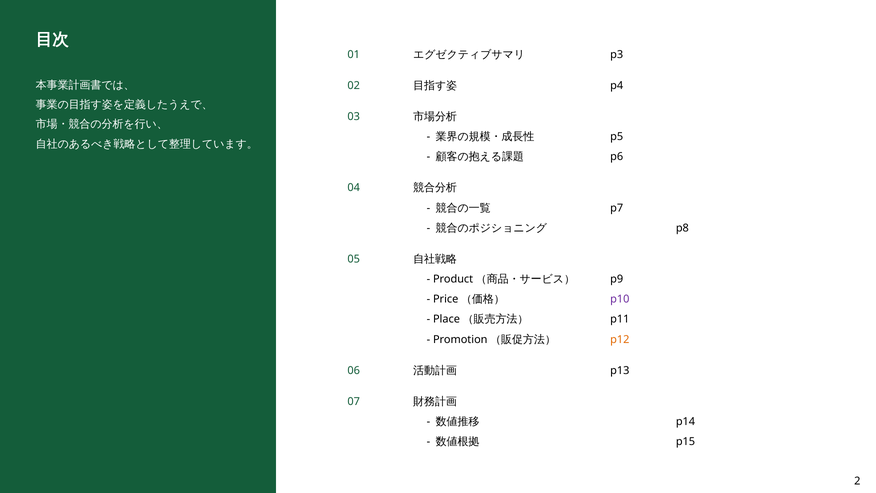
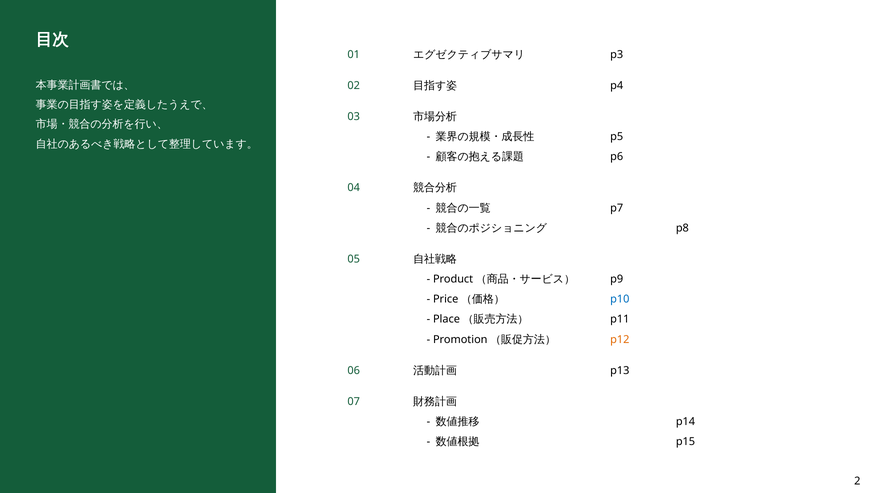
p10 colour: purple -> blue (620, 299)
